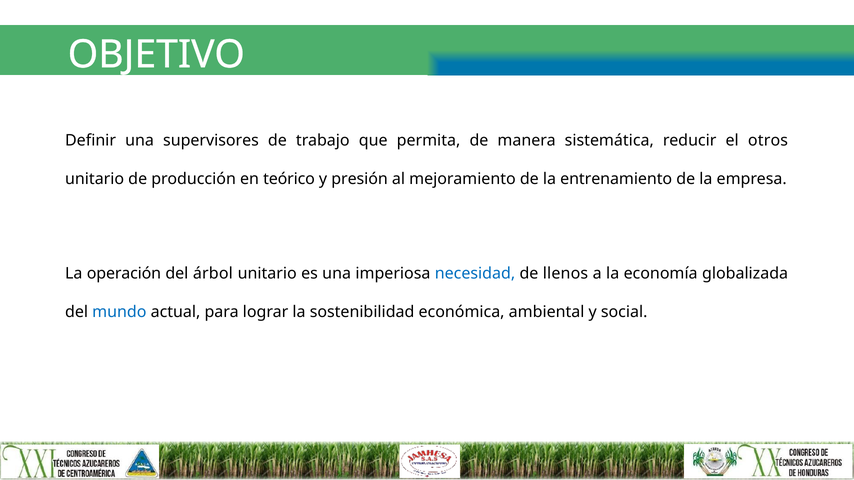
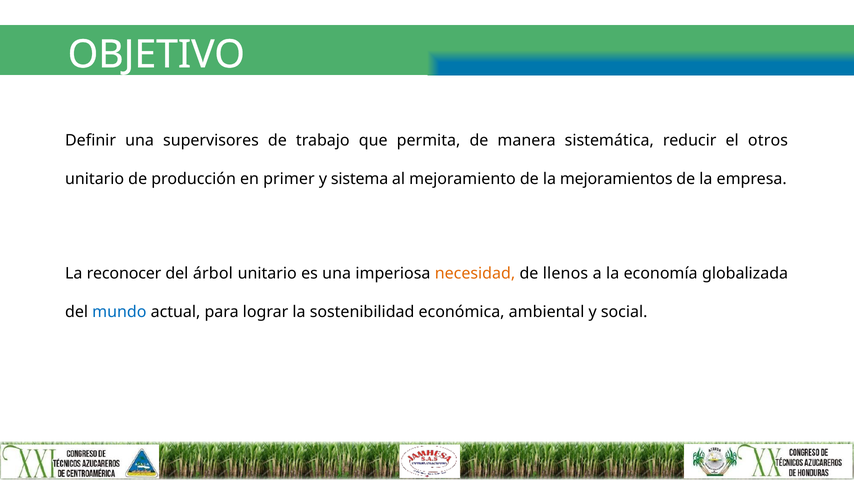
teórico: teórico -> primer (289, 179)
presión: presión -> sistema (360, 179)
entrenamiento: entrenamiento -> mejoramientos (616, 179)
operación: operación -> reconocer (124, 274)
necesidad colour: blue -> orange (475, 274)
